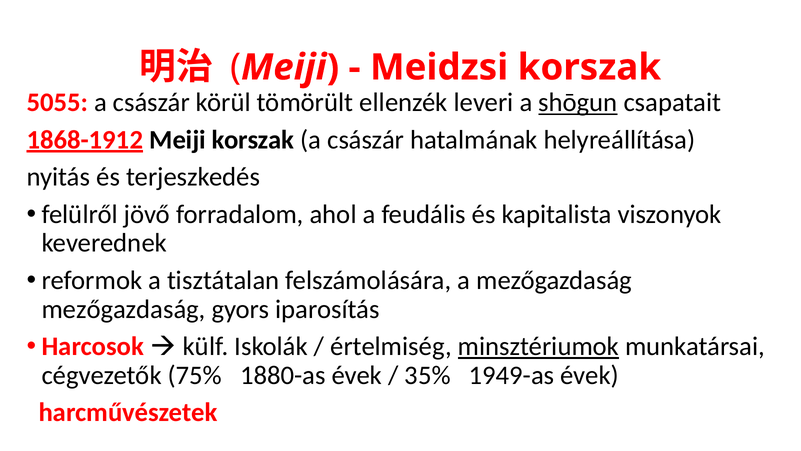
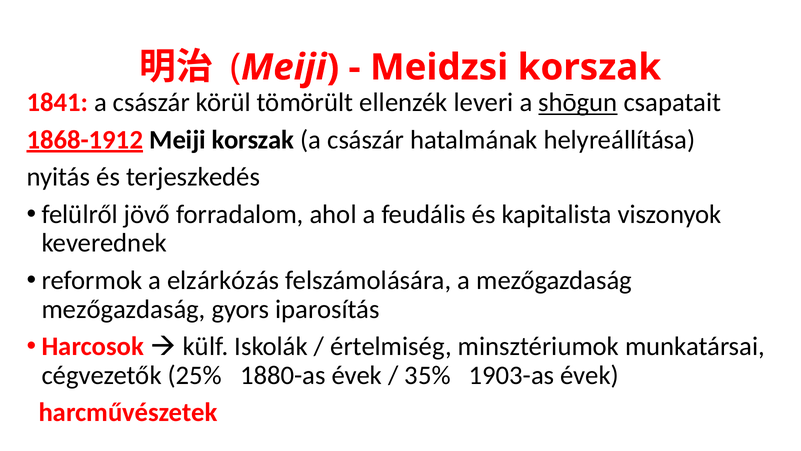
5055: 5055 -> 1841 (57, 102)
tisztátalan: tisztátalan -> elzárkózás (223, 280)
minsztériumok underline: present -> none (538, 346)
75%: 75% -> 25% (195, 375)
1949-as: 1949-as -> 1903-as (511, 375)
